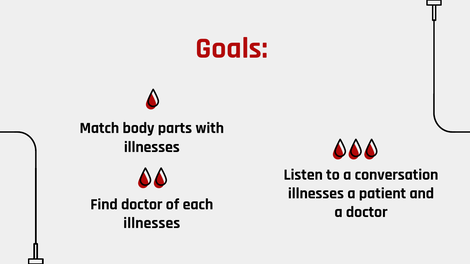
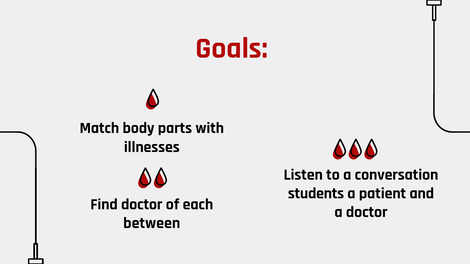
illnesses: illnesses -> students (316, 194)
illnesses: illnesses -> between (152, 223)
